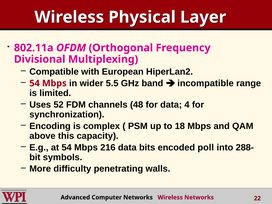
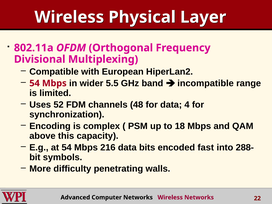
poll: poll -> fast (206, 147)
